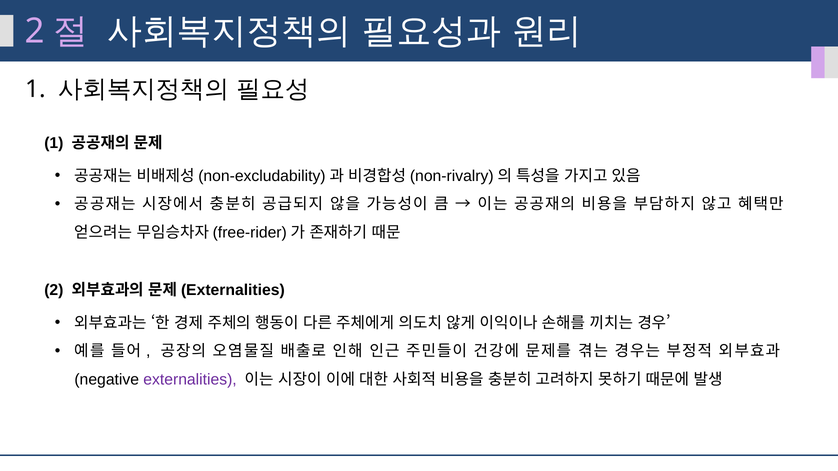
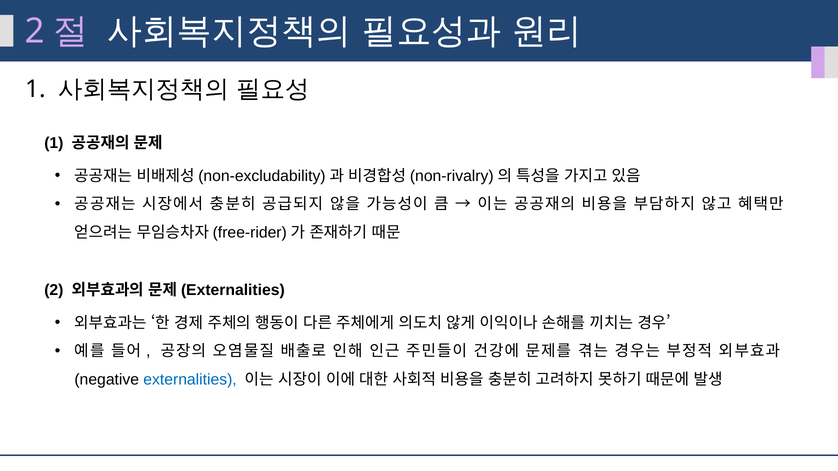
externalities colour: purple -> blue (190, 380)
